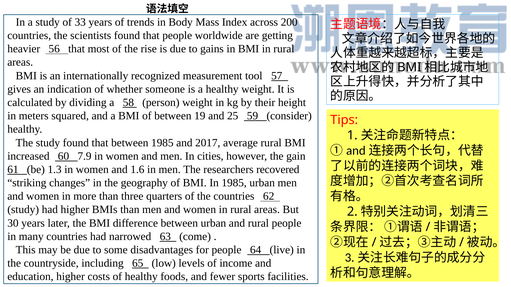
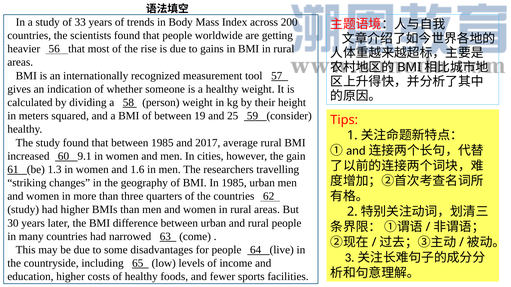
7.9: 7.9 -> 9.1 (84, 156)
recovered: recovered -> travelling (278, 170)
